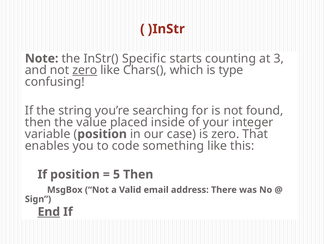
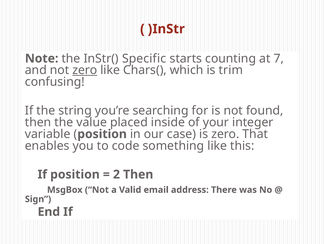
3: 3 -> 7 (279, 58)
type: type -> trim (231, 70)
5: 5 -> 2 (116, 174)
End underline: present -> none (49, 212)
